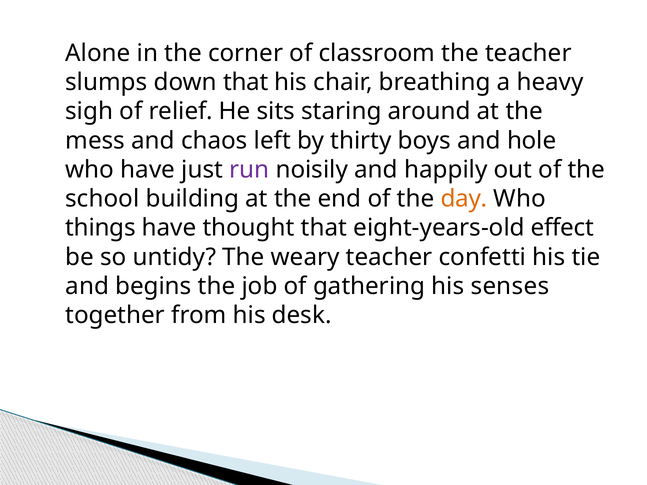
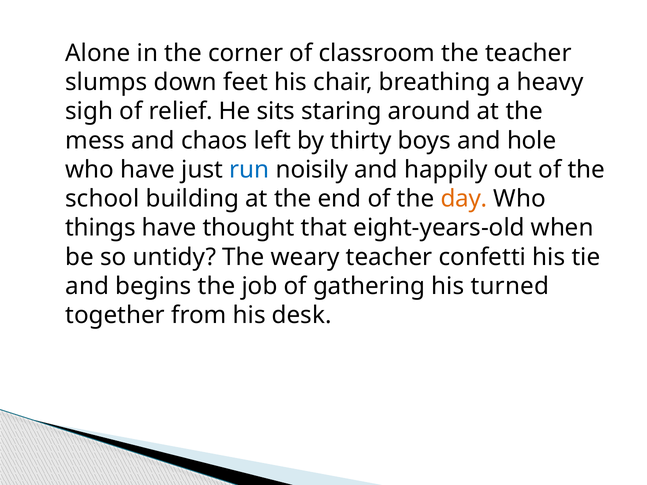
down that: that -> feet (246, 82)
run colour: purple -> blue (249, 170)
effect: effect -> when (562, 228)
senses: senses -> turned (510, 286)
